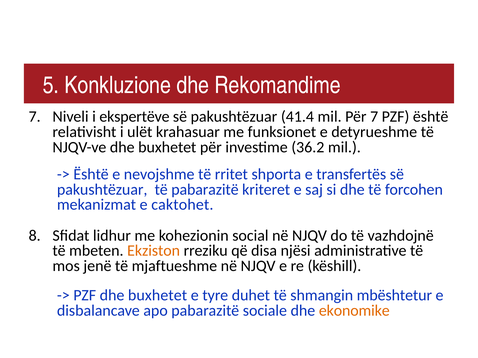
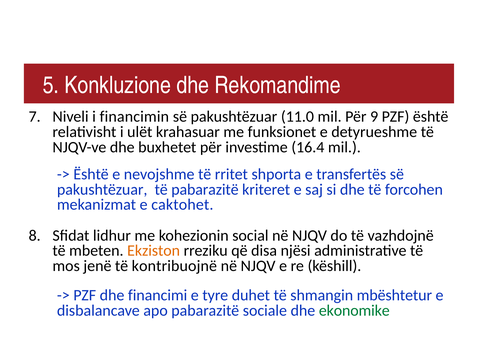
ekspertëve: ekspertëve -> financimin (134, 117)
41.4: 41.4 -> 11.0 (297, 117)
Për 7: 7 -> 9 (374, 117)
36.2: 36.2 -> 16.4 (308, 147)
mjaftueshme: mjaftueshme -> kontribuojnë (174, 266)
PZF dhe buxhetet: buxhetet -> financimi (158, 296)
ekonomike colour: orange -> green (354, 311)
